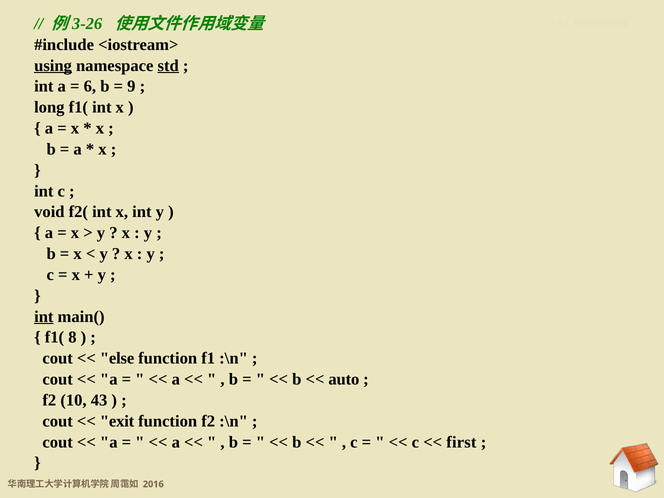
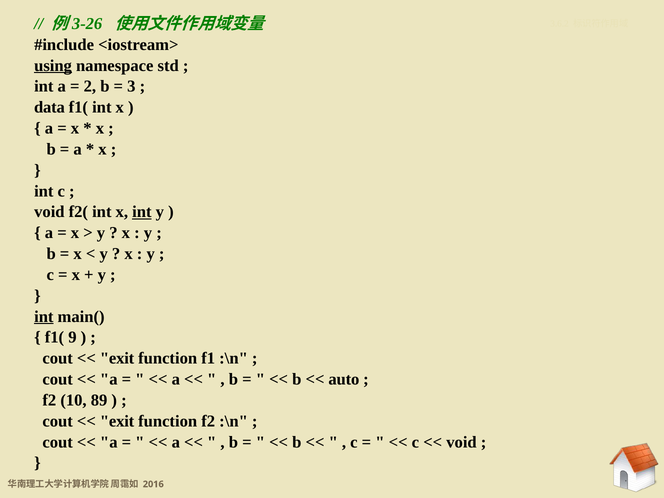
std underline: present -> none (168, 66)
6: 6 -> 2 (90, 87)
9: 9 -> 3 (131, 87)
long: long -> data (49, 107)
int underline: none -> present (142, 212)
8: 8 -> 9 (72, 337)
else: else -> exit (117, 358)
43: 43 -> 89 (99, 400)
first: first -> void (461, 442)
